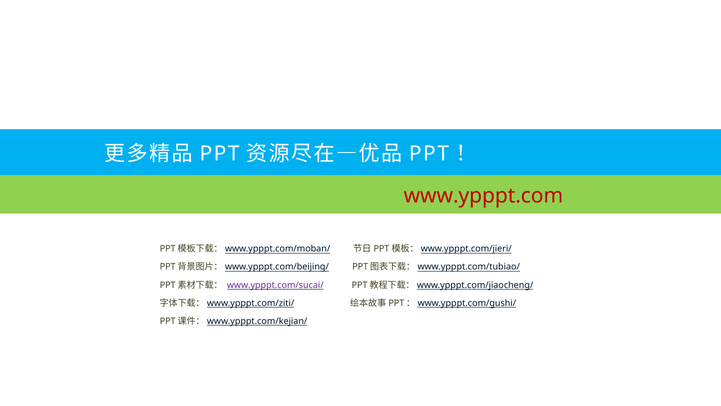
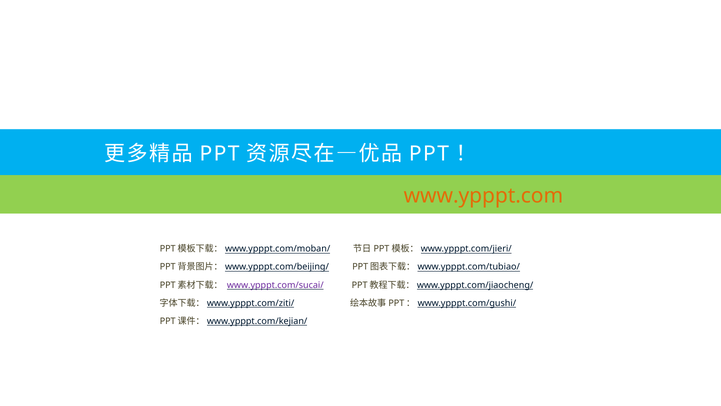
www.ypppt.com colour: red -> orange (483, 195)
